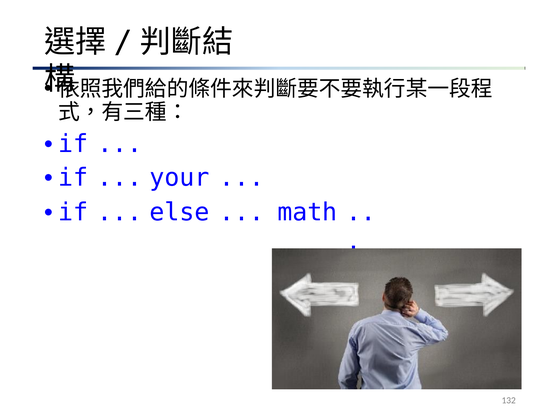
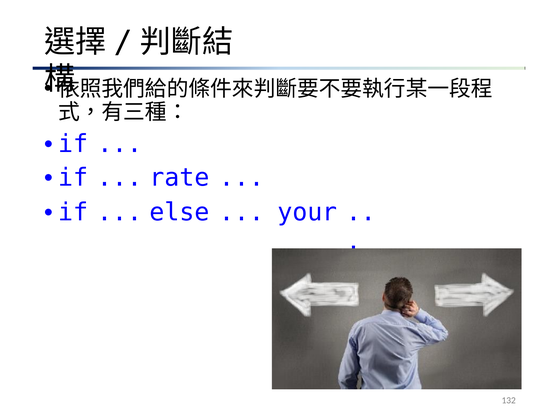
your: your -> rate (179, 178)
math: math -> your (307, 212)
